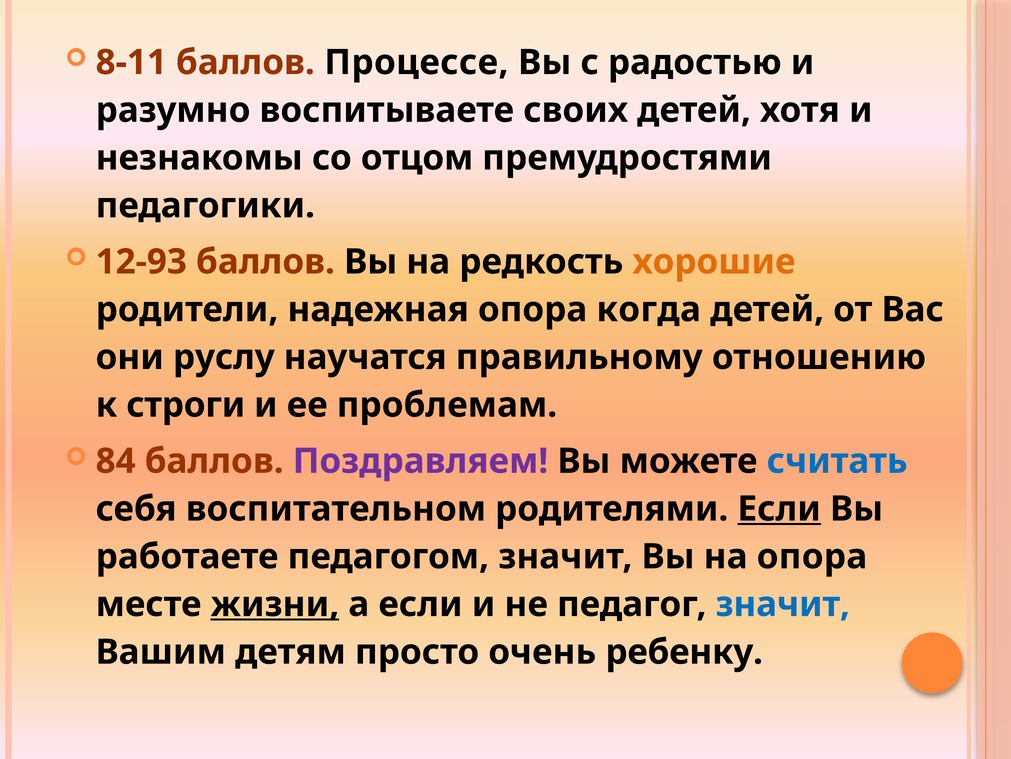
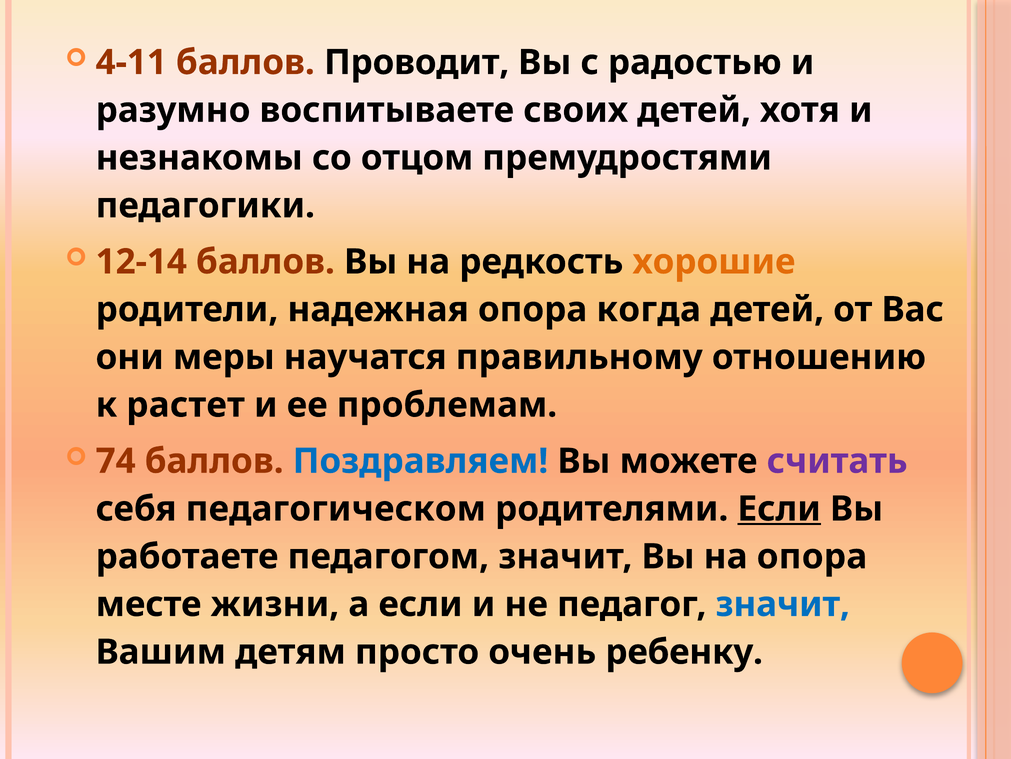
8-11: 8-11 -> 4-11 (131, 62)
Процессе: Процессе -> Проводит (417, 62)
12-93: 12-93 -> 12-14 (141, 262)
руслу: руслу -> меры (224, 357)
строги: строги -> растет (186, 405)
84: 84 -> 74 (116, 461)
Поздравляем colour: purple -> blue (420, 461)
считать colour: blue -> purple (837, 461)
воспитательном: воспитательном -> педагогическом (336, 508)
жизни underline: present -> none (275, 604)
